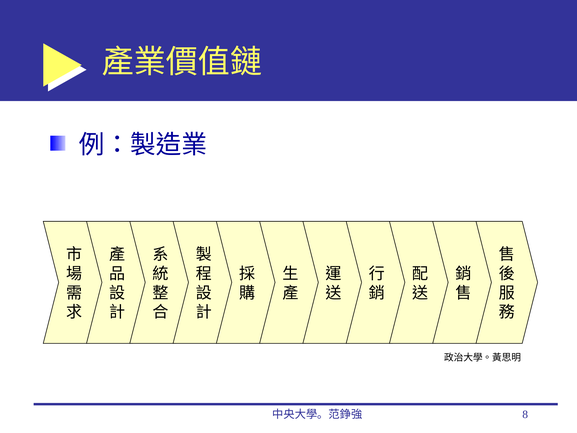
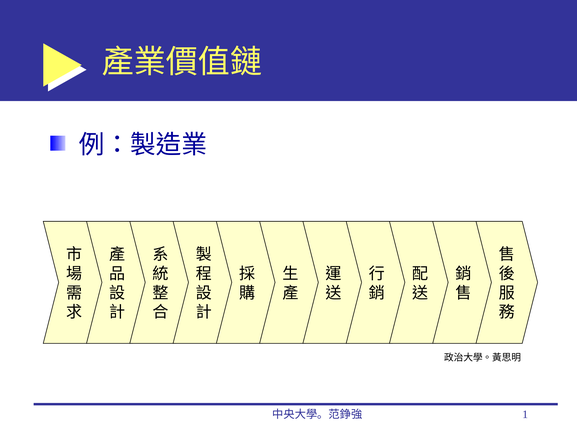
8: 8 -> 1 (525, 414)
